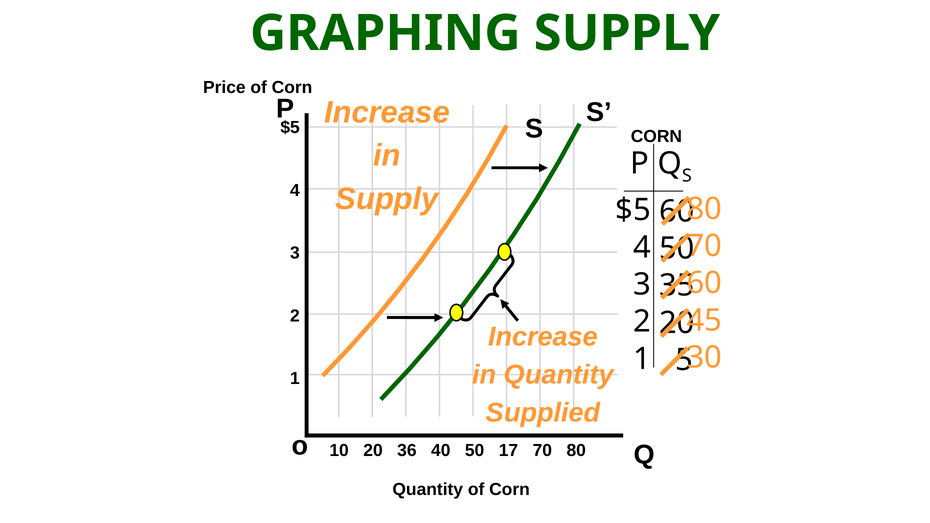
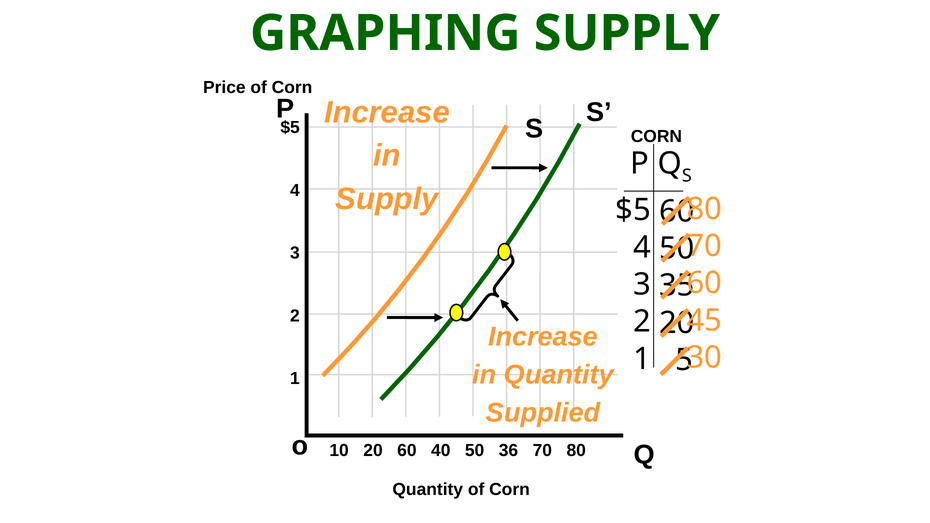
20 36: 36 -> 60 (407, 450)
17: 17 -> 36 (509, 450)
